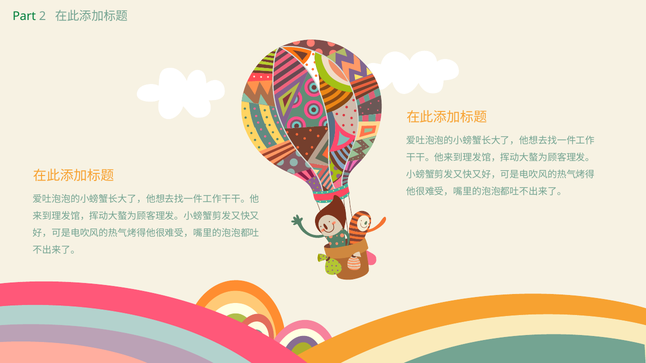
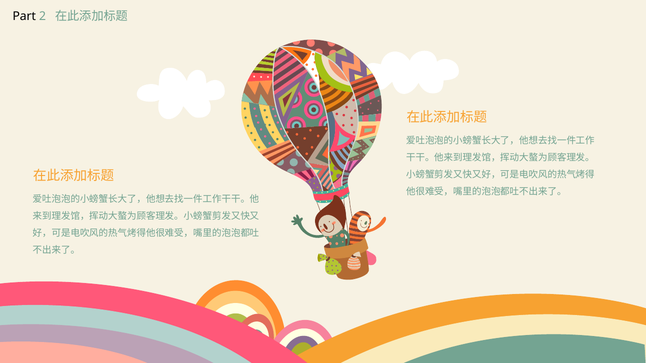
Part colour: green -> black (24, 16)
